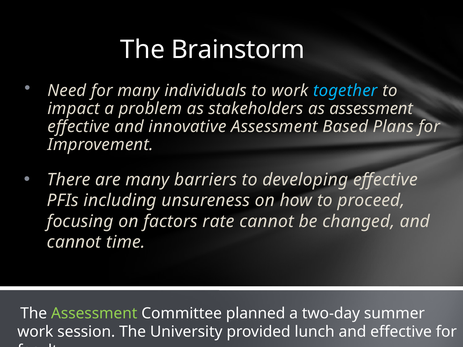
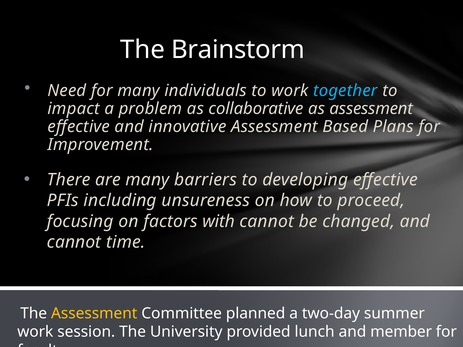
stakeholders: stakeholders -> collaborative (256, 109)
rate: rate -> with (219, 222)
Assessment colour: light green -> yellow (94, 314)
and effective: effective -> member (401, 332)
